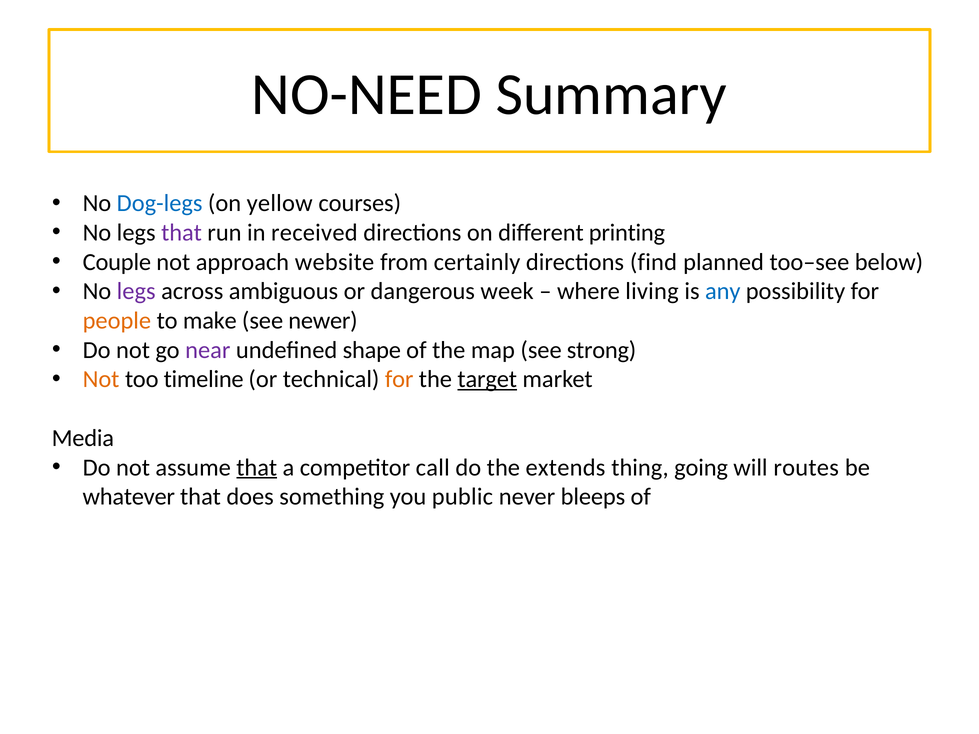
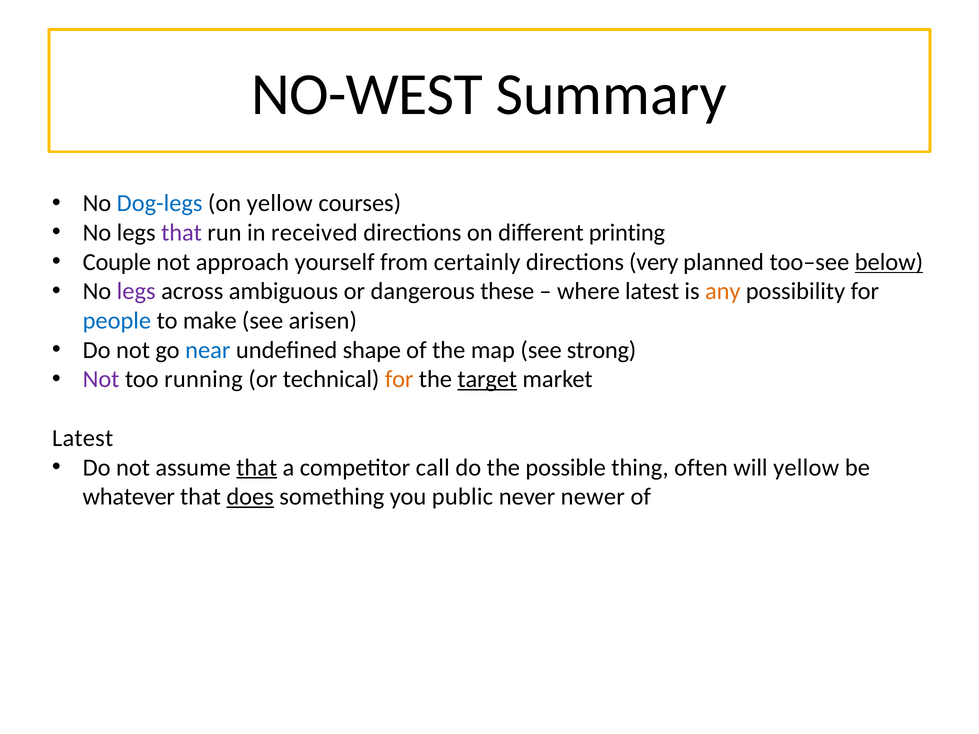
NO-NEED: NO-NEED -> NO-WEST (367, 95)
website: website -> yourself (335, 262)
find: find -> very (654, 262)
below underline: none -> present (889, 262)
week: week -> these (507, 291)
where living: living -> latest (652, 291)
any colour: blue -> orange (723, 291)
people colour: orange -> blue (117, 321)
newer: newer -> arisen (323, 321)
near colour: purple -> blue (208, 350)
Not colour: orange -> purple (101, 380)
timeline: timeline -> running (203, 380)
Media: Media -> Latest (83, 438)
extends: extends -> possible (566, 468)
going: going -> often (701, 468)
will routes: routes -> yellow (806, 468)
does underline: none -> present (250, 497)
bleeps: bleeps -> newer (593, 497)
